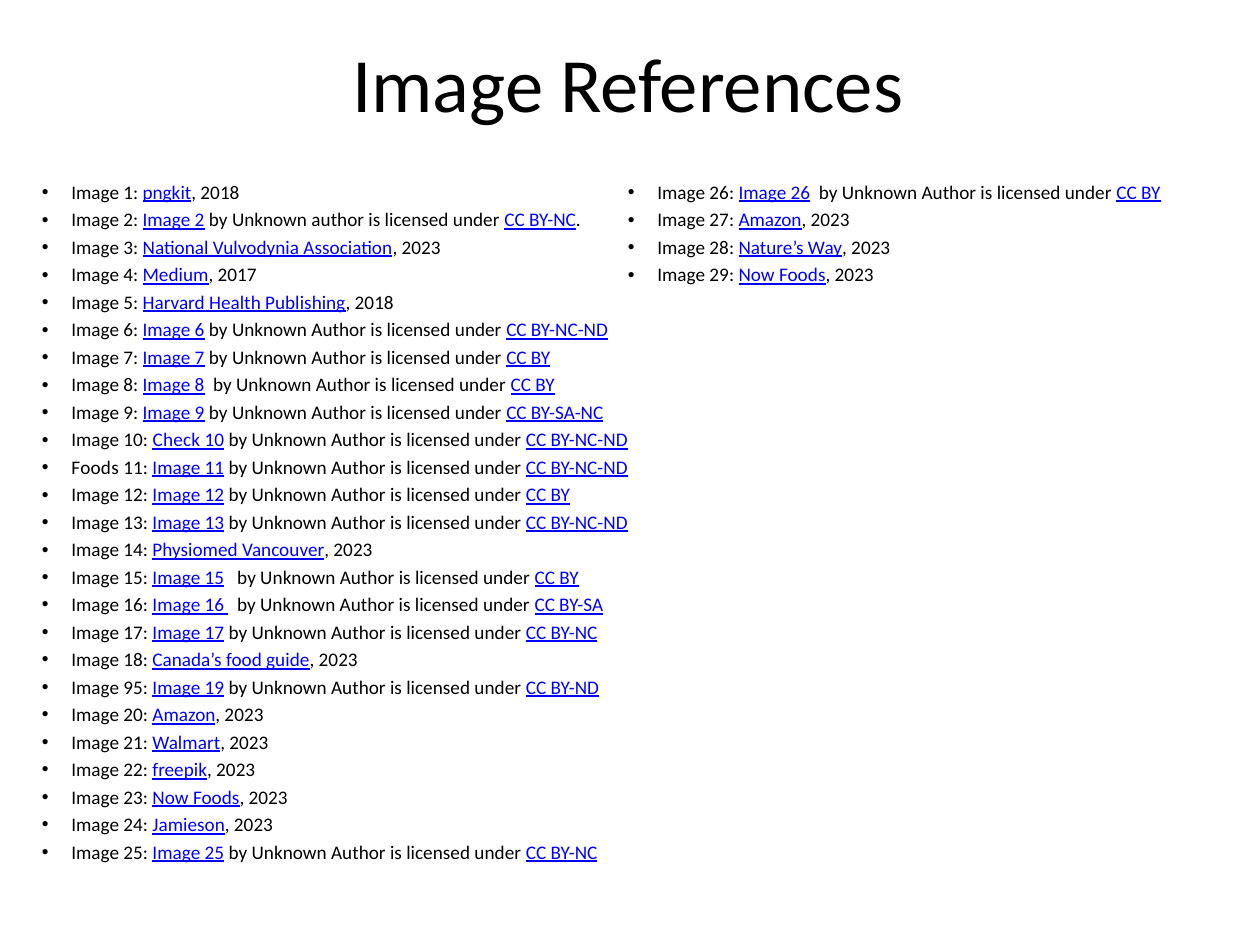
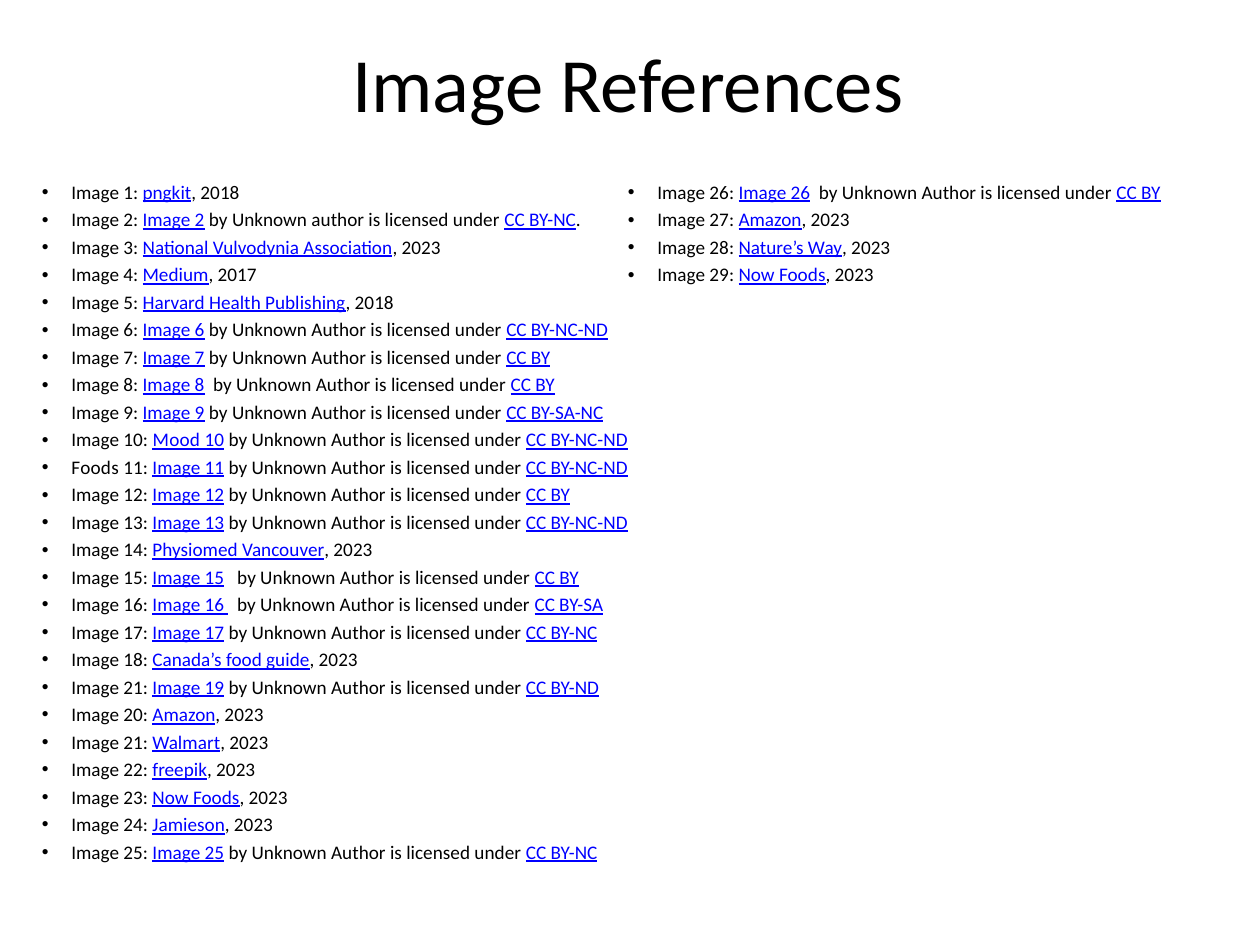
Check: Check -> Mood (176, 440)
95: 95 -> 21 (136, 688)
